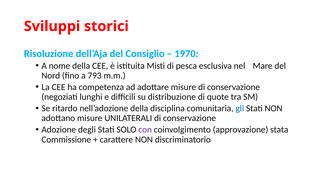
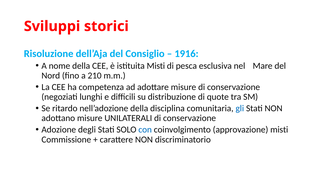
1970: 1970 -> 1916 (187, 54)
793: 793 -> 210 (95, 76)
con colour: purple -> blue (145, 130)
approvazione stata: stata -> misti (279, 130)
